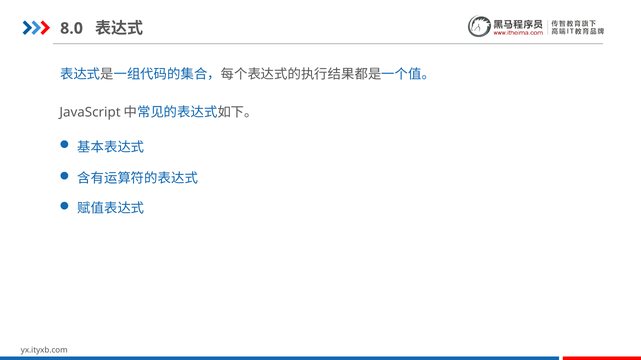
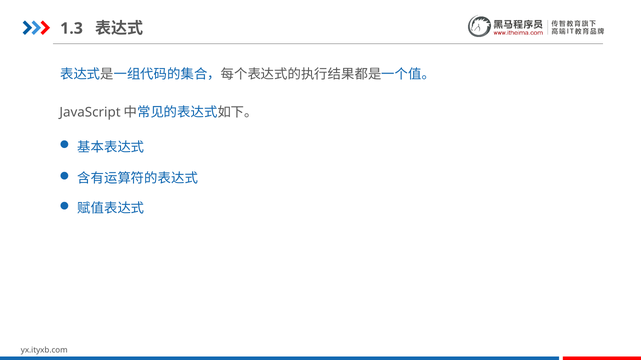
8.0: 8.0 -> 1.3 (72, 28)
